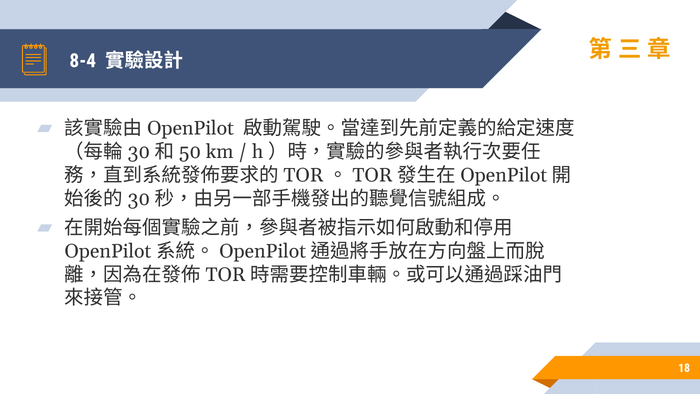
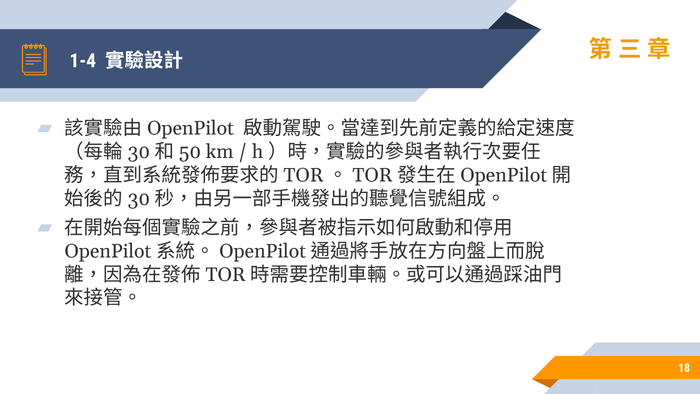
8-4: 8-4 -> 1-4 (83, 61)
